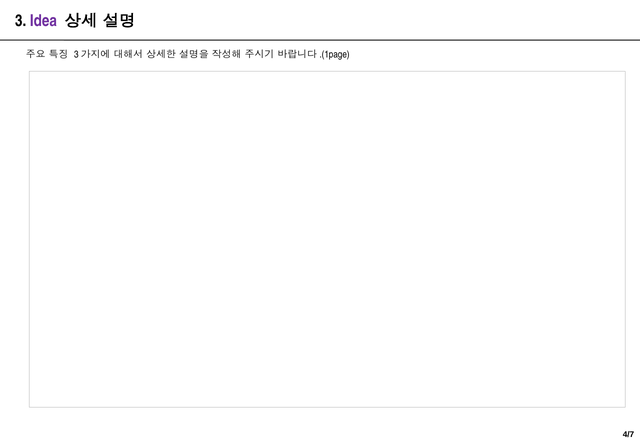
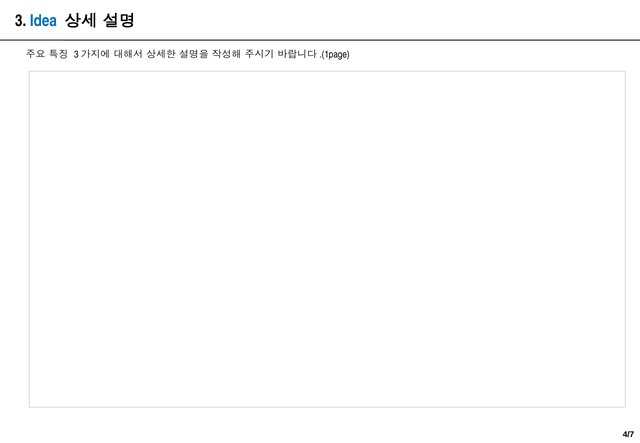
Idea colour: purple -> blue (43, 21)
